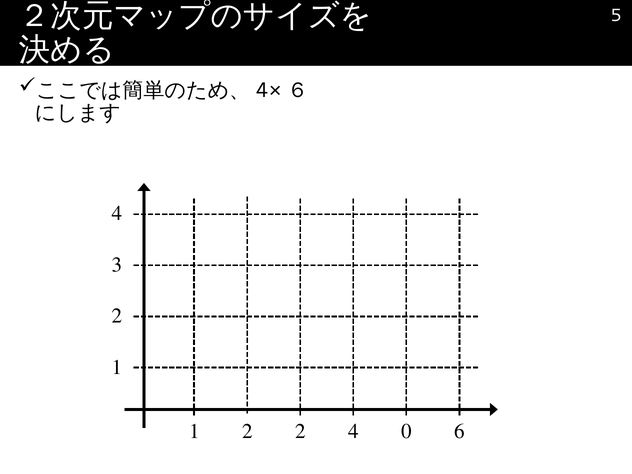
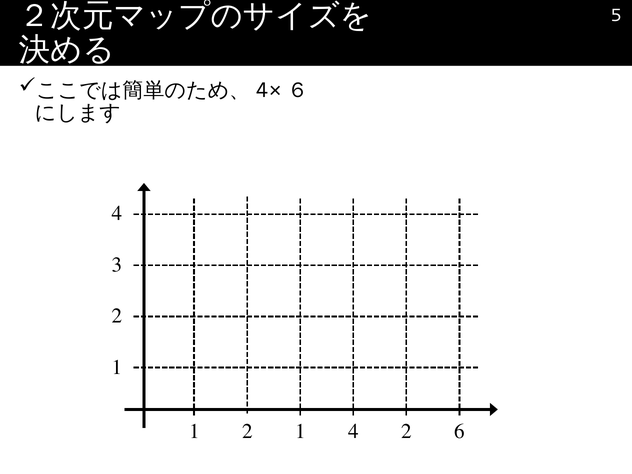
2 2: 2 -> 1 (301, 431)
4 0: 0 -> 2 (407, 431)
